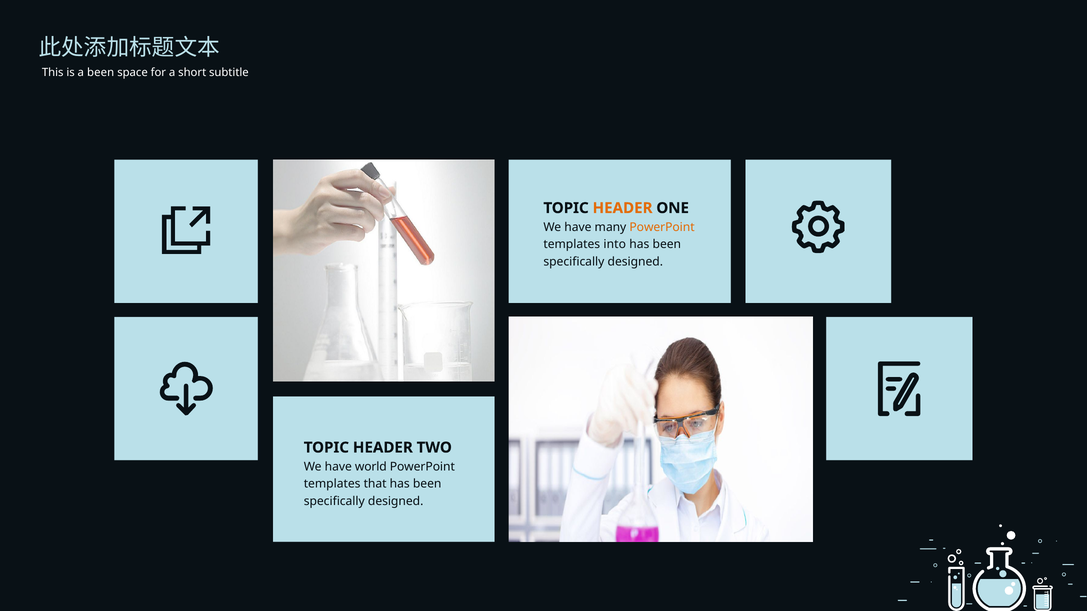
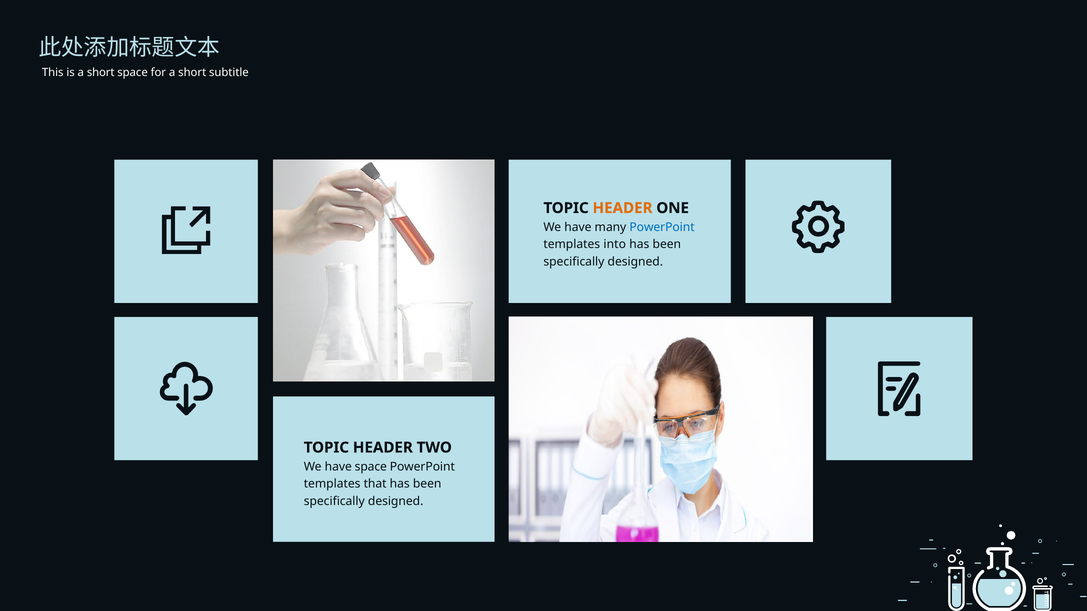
is a been: been -> short (101, 73)
PowerPoint colour: orange -> blue (662, 227)
have world: world -> space (371, 467)
